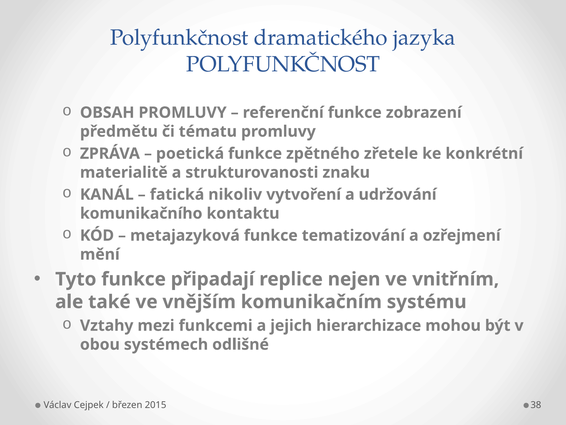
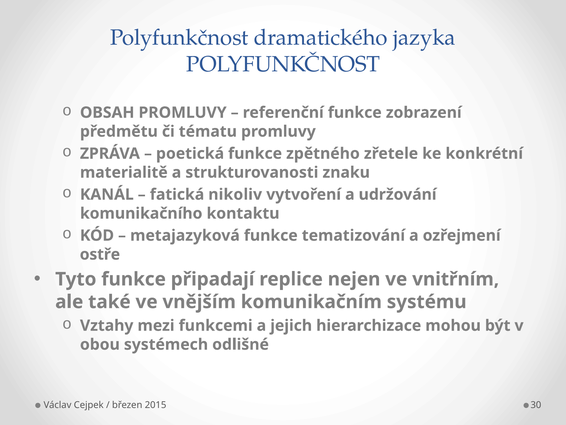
mění: mění -> ostře (100, 254)
38: 38 -> 30 (536, 405)
